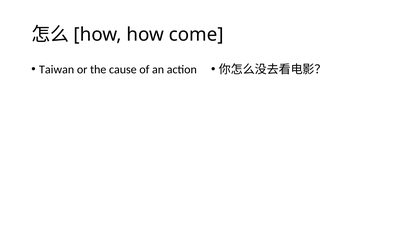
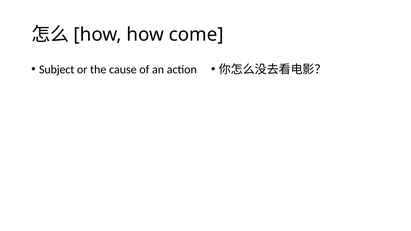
Taiwan: Taiwan -> Subject (57, 69)
